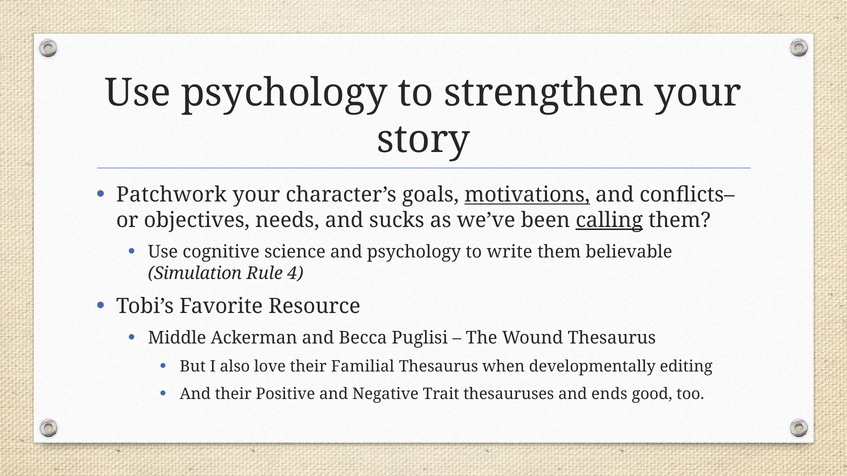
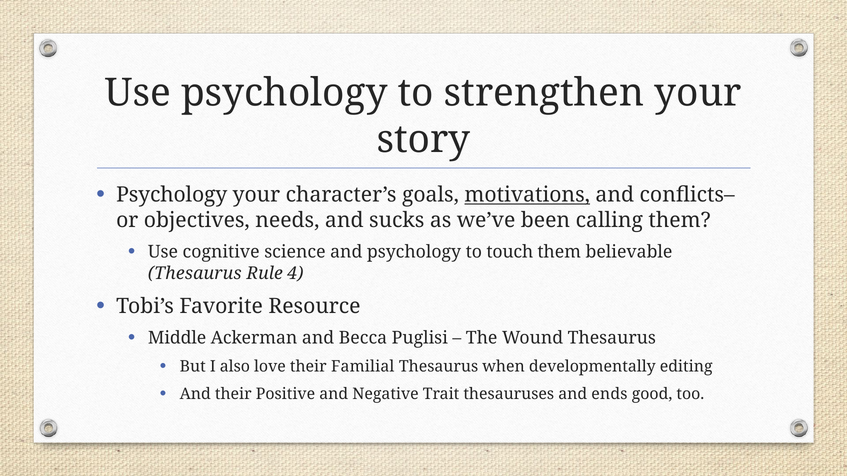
Patchwork: Patchwork -> Psychology (172, 195)
calling underline: present -> none (609, 220)
write: write -> touch (510, 252)
Simulation: Simulation -> Thesaurus (195, 273)
